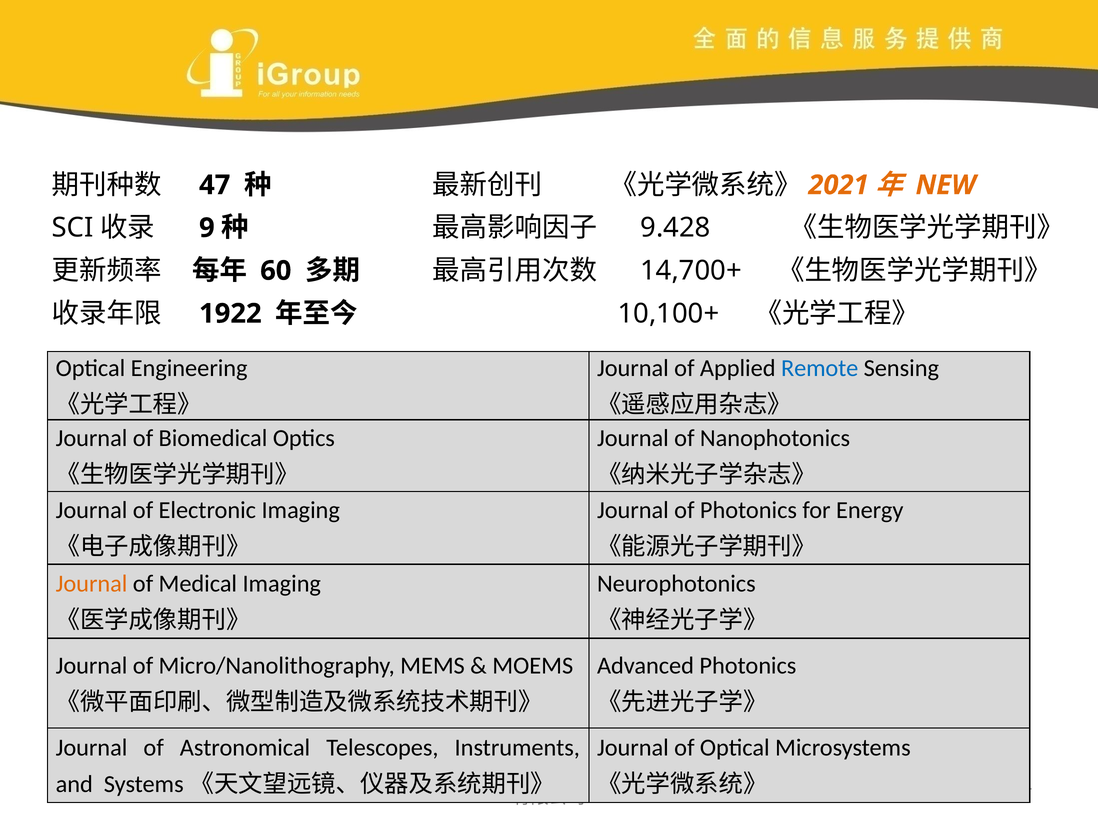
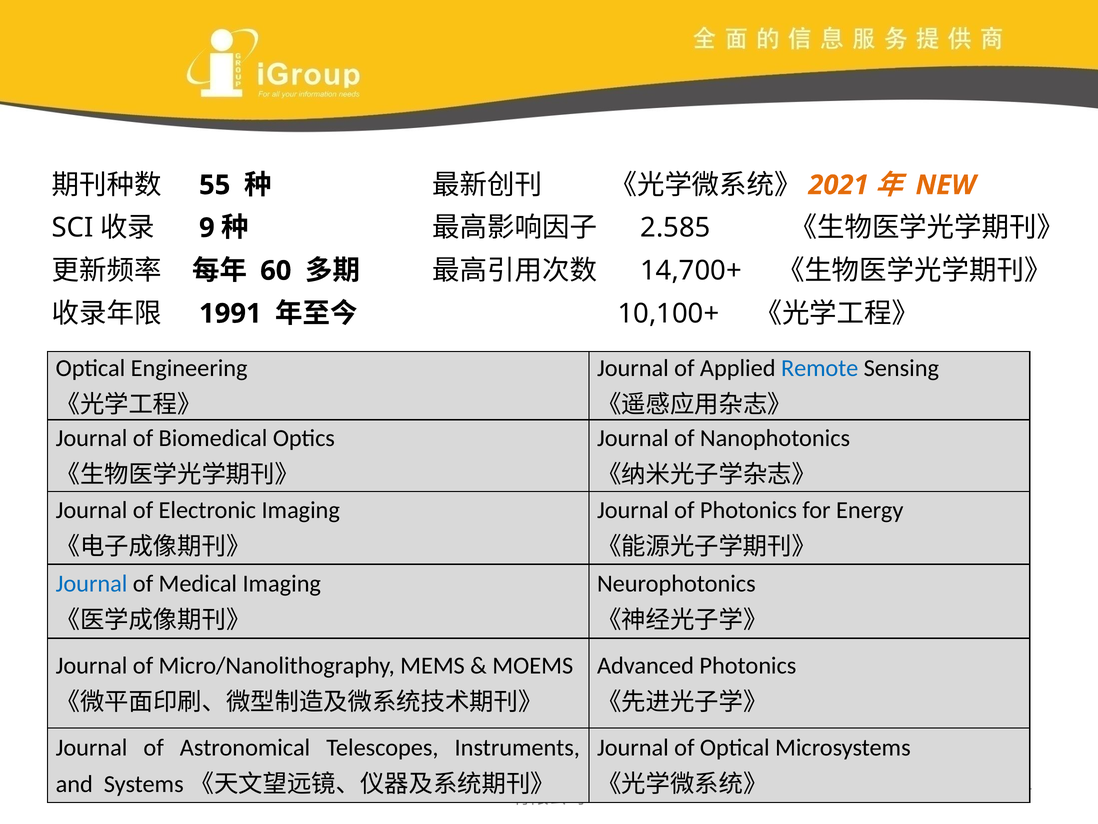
47: 47 -> 55 (215, 185)
9.428: 9.428 -> 2.585 (675, 228)
1922: 1922 -> 1991 (230, 313)
Journal colour: orange -> blue (92, 583)
